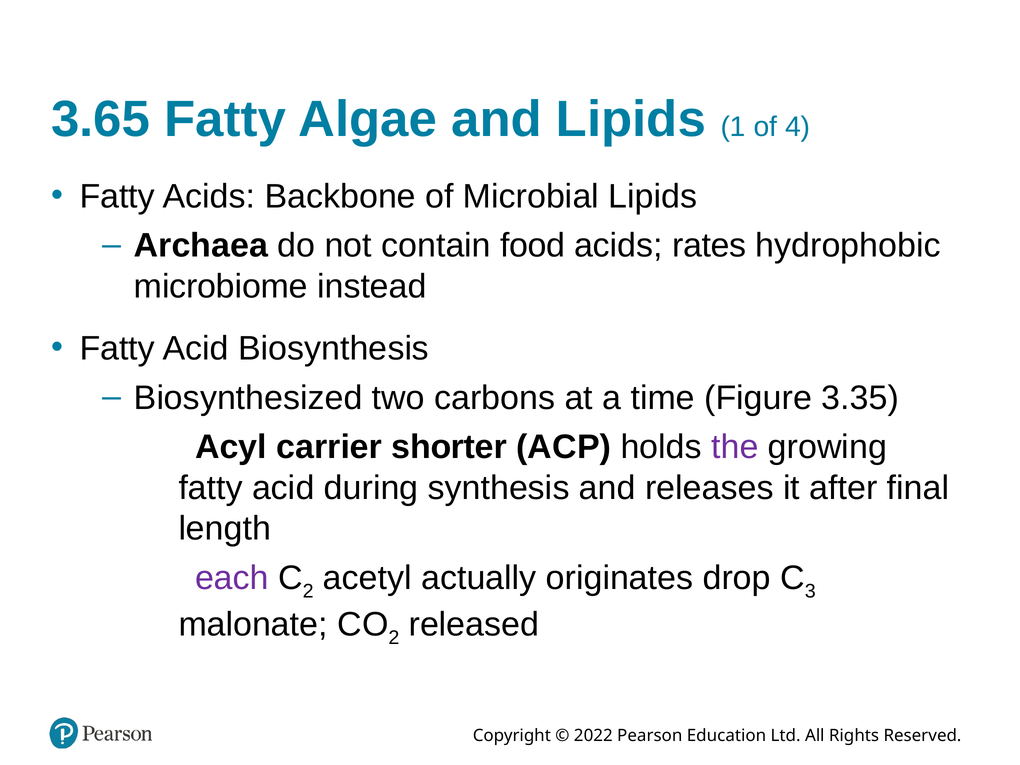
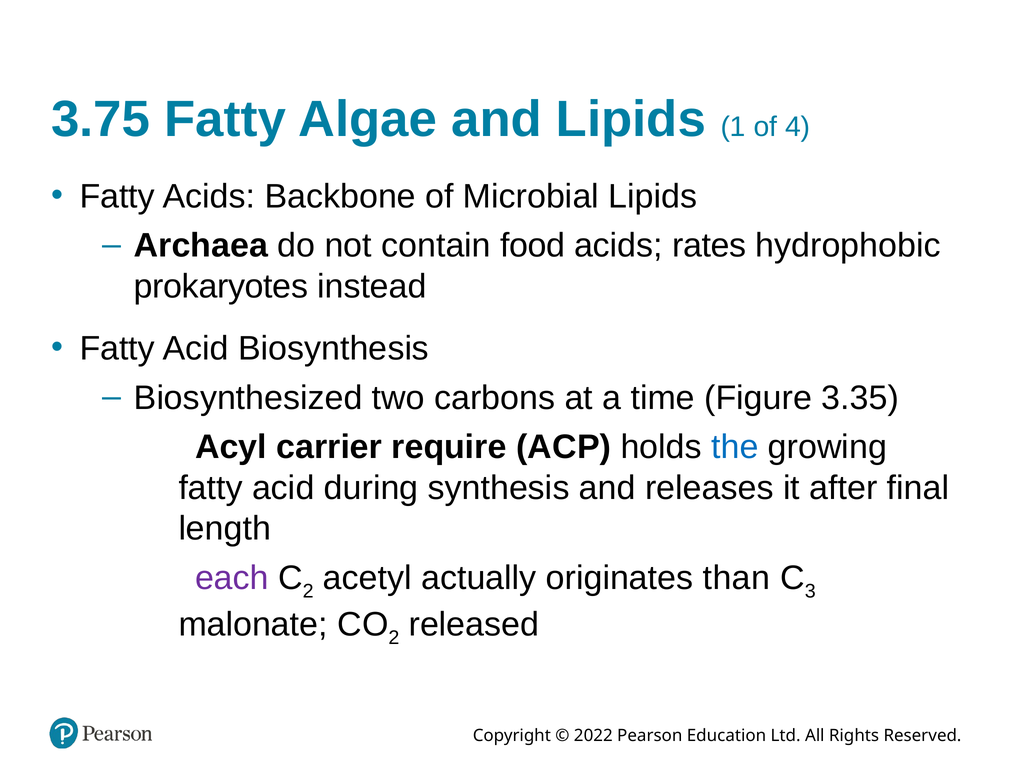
3.65: 3.65 -> 3.75 (101, 119)
microbiome: microbiome -> prokaryotes (221, 287)
shorter: shorter -> require (449, 447)
the colour: purple -> blue (735, 447)
drop: drop -> than (737, 578)
